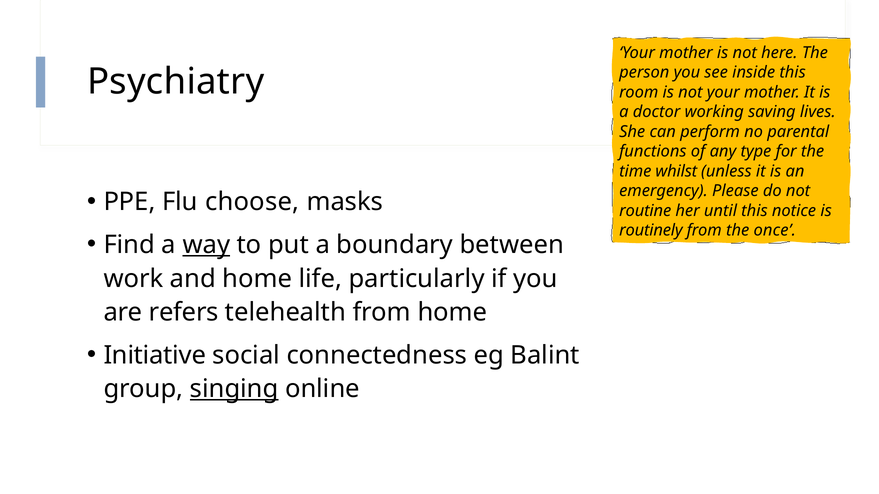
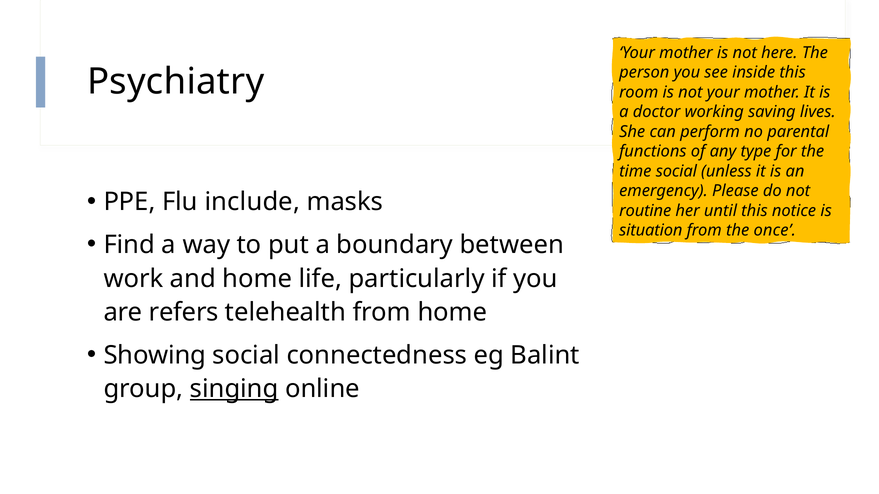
time whilst: whilst -> social (676, 171)
choose: choose -> include (252, 202)
routinely: routinely -> situation (651, 231)
way underline: present -> none (206, 245)
Initiative: Initiative -> Showing (155, 356)
